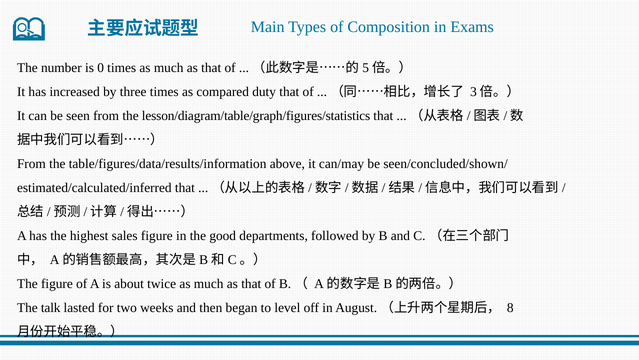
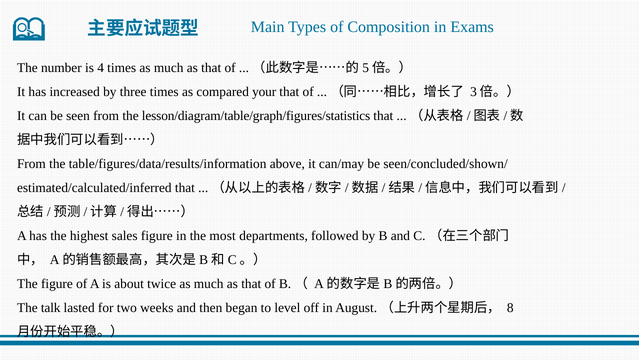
0: 0 -> 4 (101, 68)
duty: duty -> your (264, 92)
good: good -> most (223, 236)
